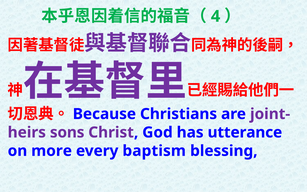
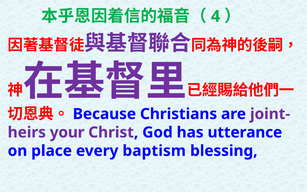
sons: sons -> your (67, 132)
more: more -> place (52, 151)
